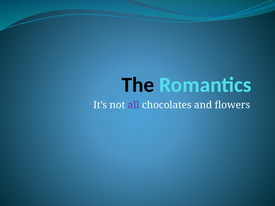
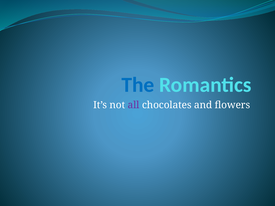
The colour: black -> blue (138, 85)
